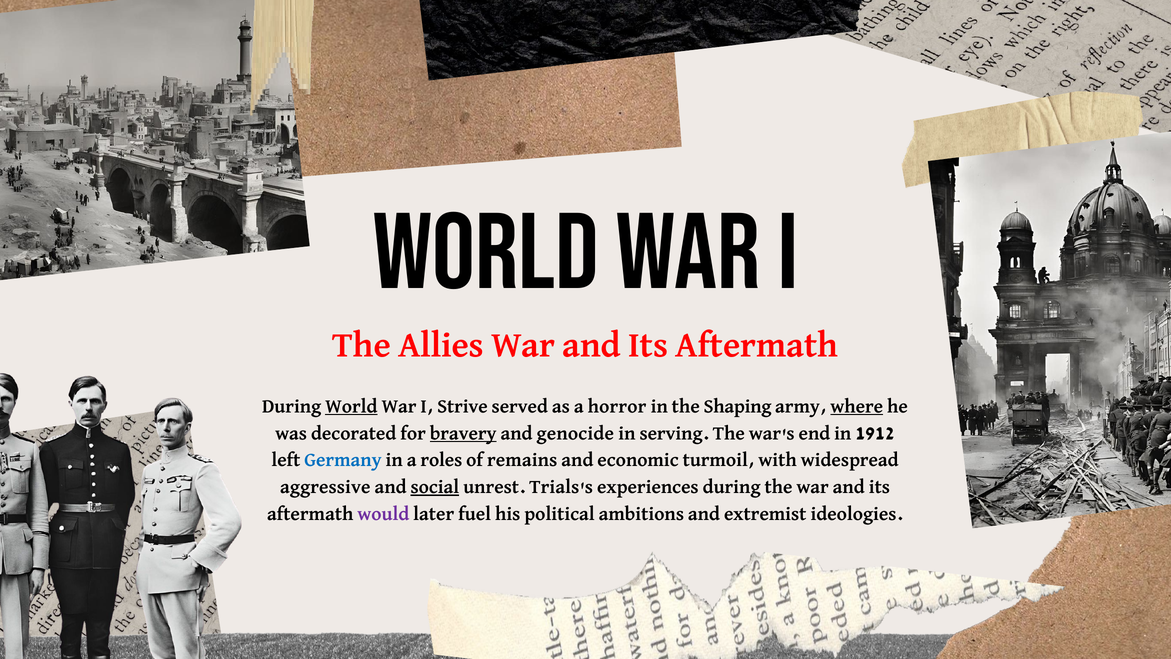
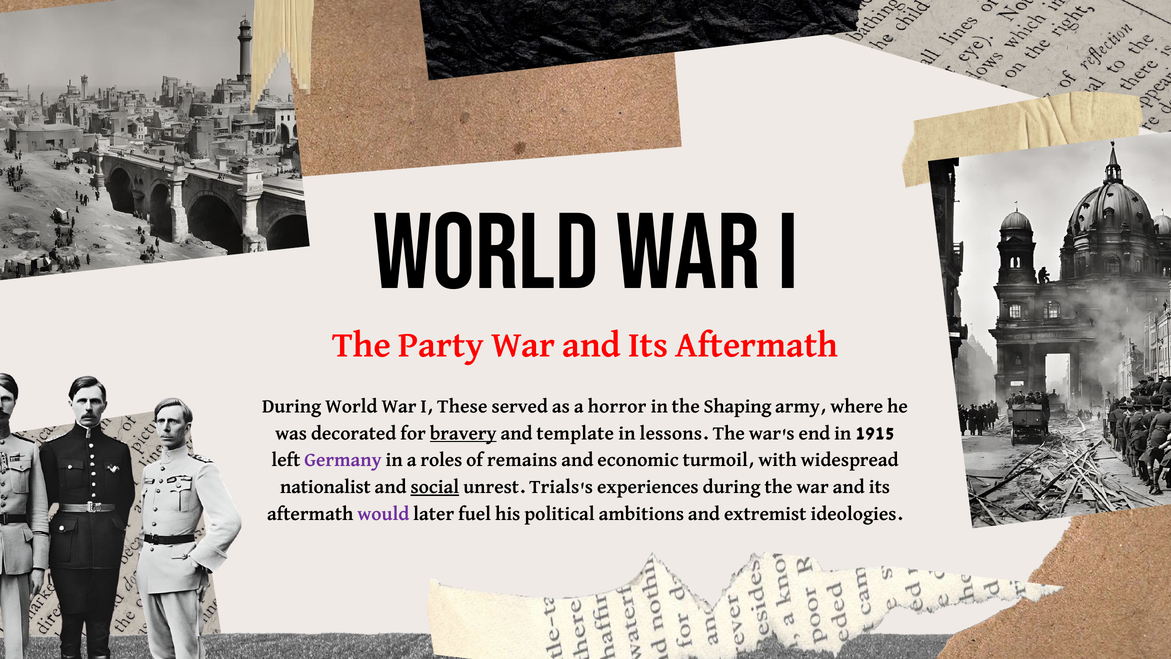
Allies: Allies -> Party (441, 345)
World underline: present -> none (351, 406)
Strive: Strive -> These (462, 406)
where underline: present -> none (857, 406)
genocide: genocide -> template (575, 433)
serving: serving -> lessons (674, 433)
1912: 1912 -> 1915 (875, 433)
Germany colour: blue -> purple (343, 460)
aggressive: aggressive -> nationalist (325, 487)
